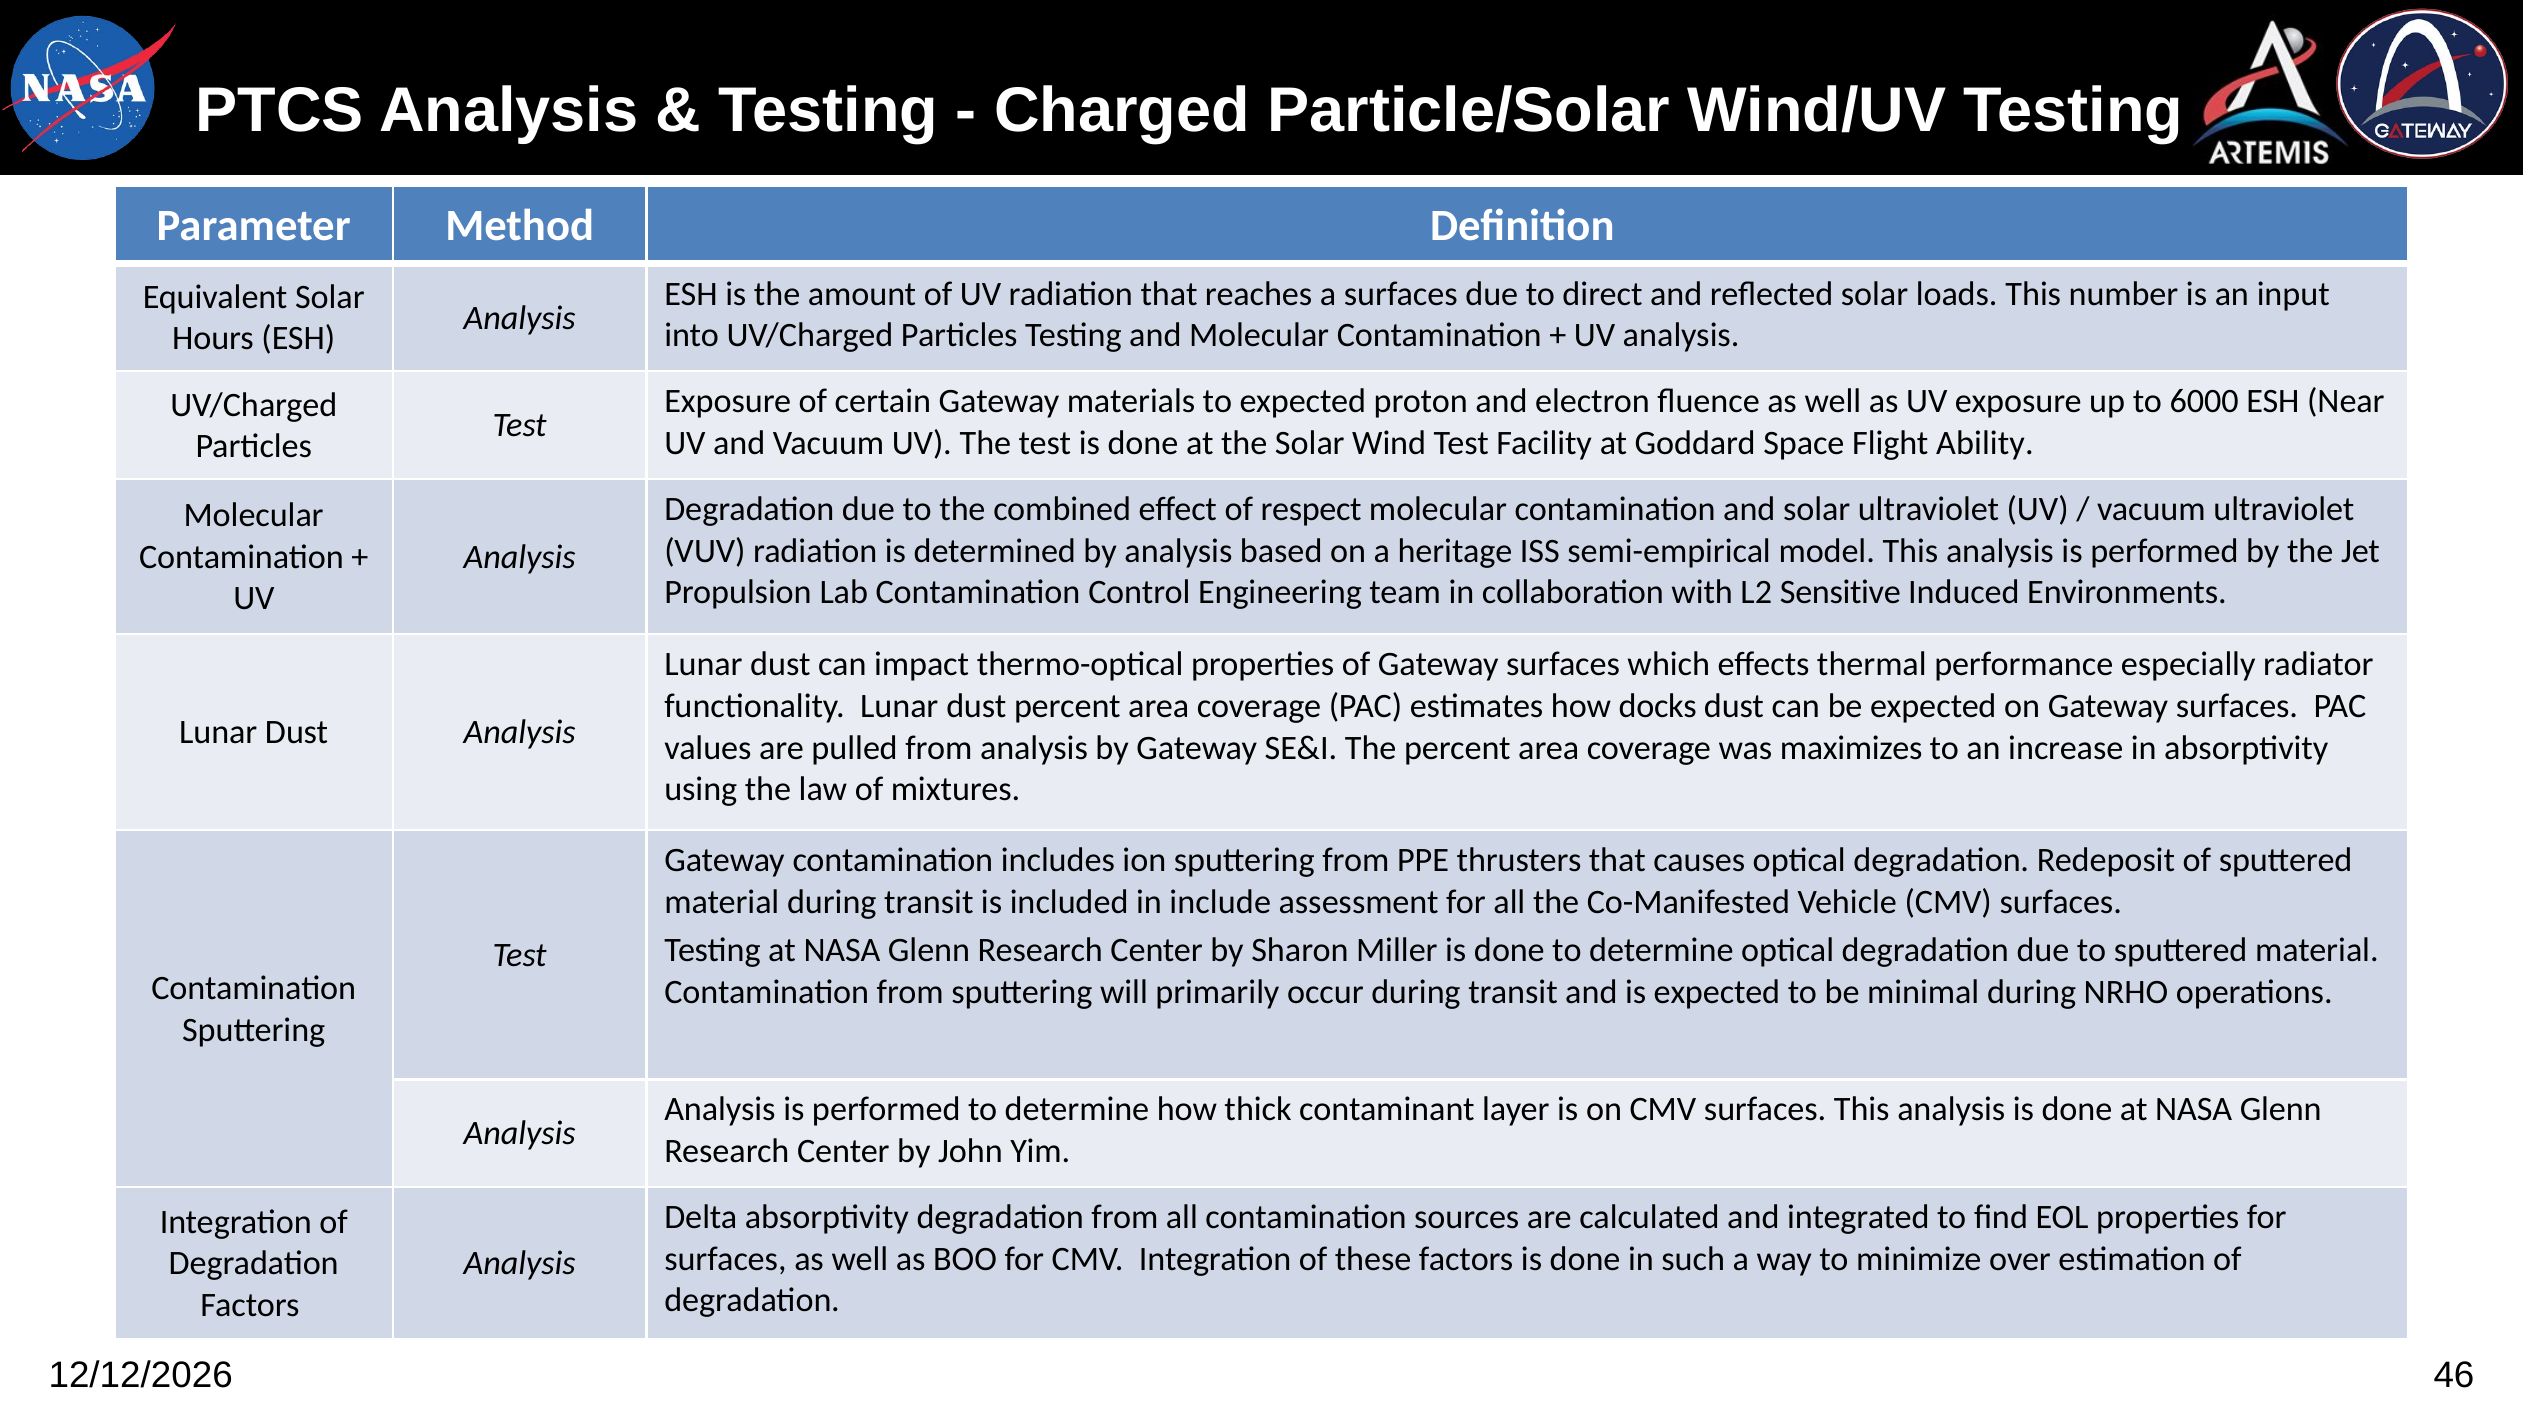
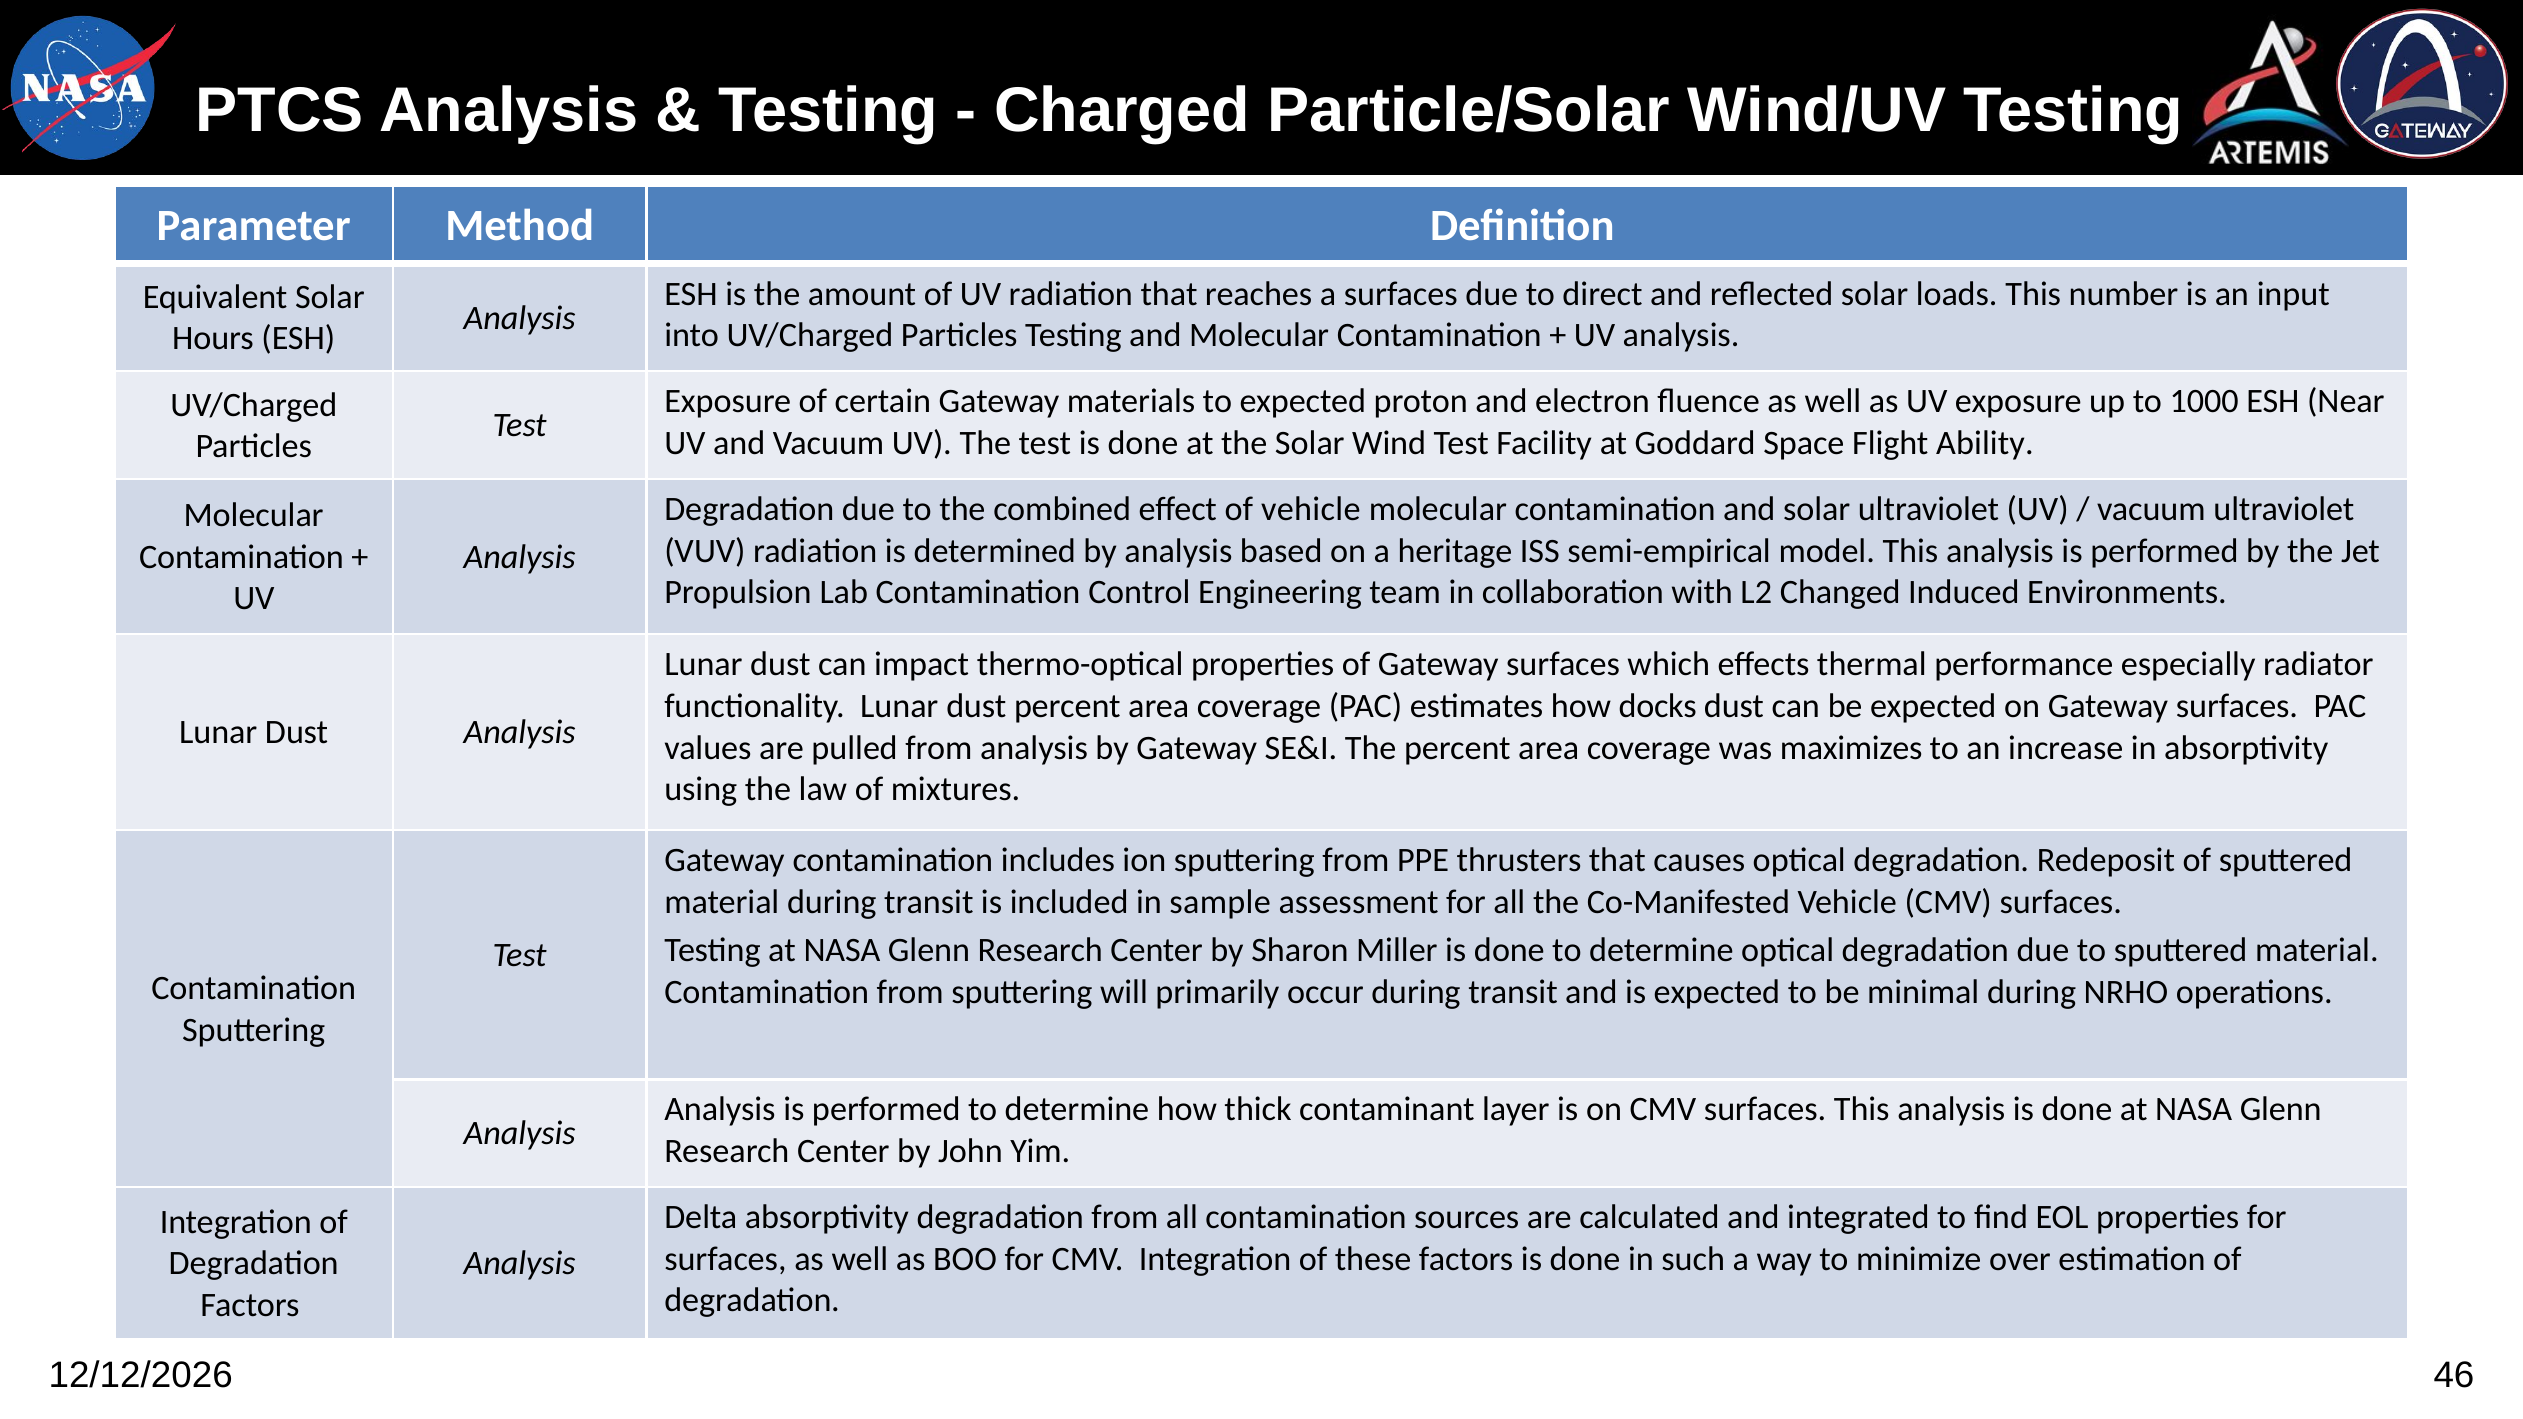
6000: 6000 -> 1000 (2204, 402)
of respect: respect -> vehicle (1311, 509)
Sensitive: Sensitive -> Changed (1840, 593)
include: include -> sample (1220, 902)
